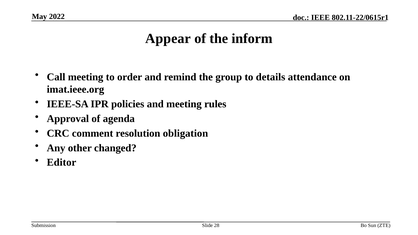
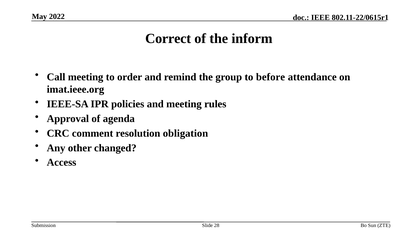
Appear: Appear -> Correct (168, 39)
details: details -> before (271, 77)
Editor: Editor -> Access (62, 163)
